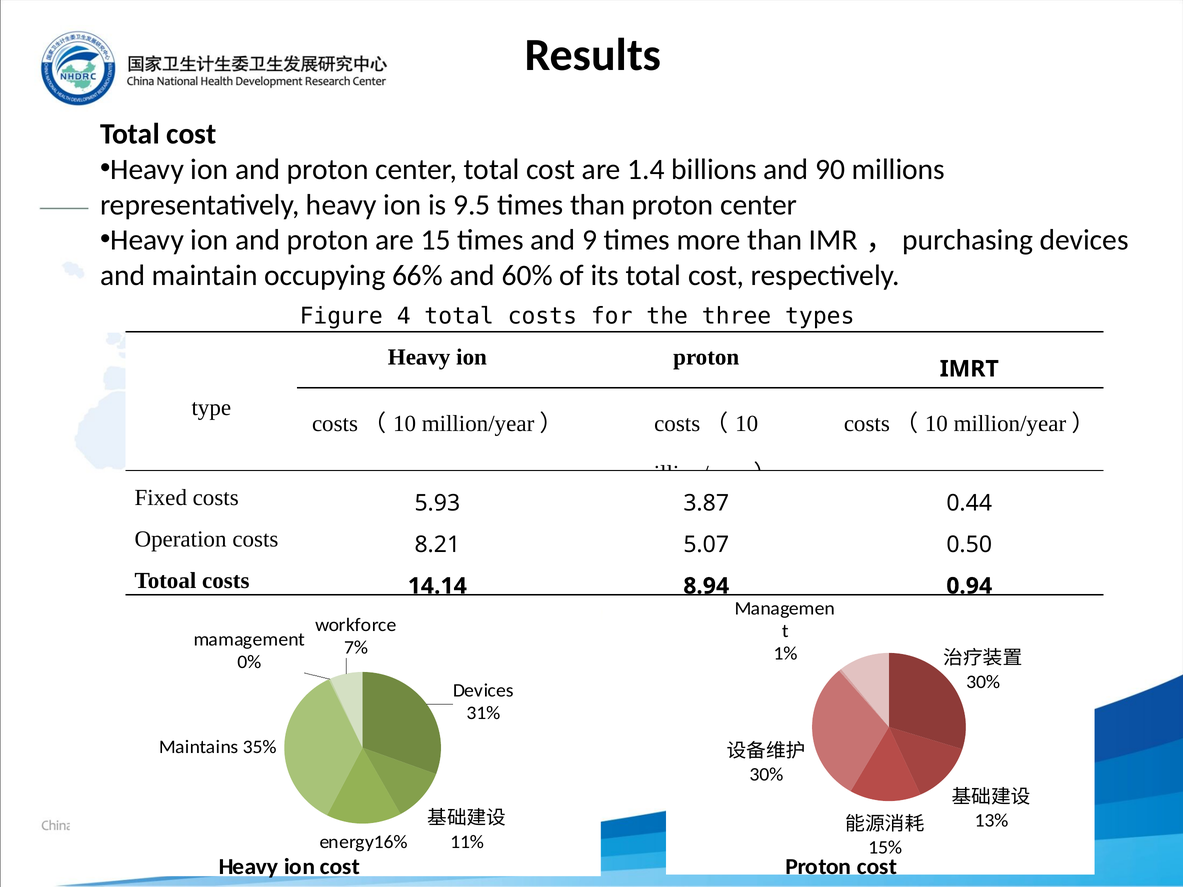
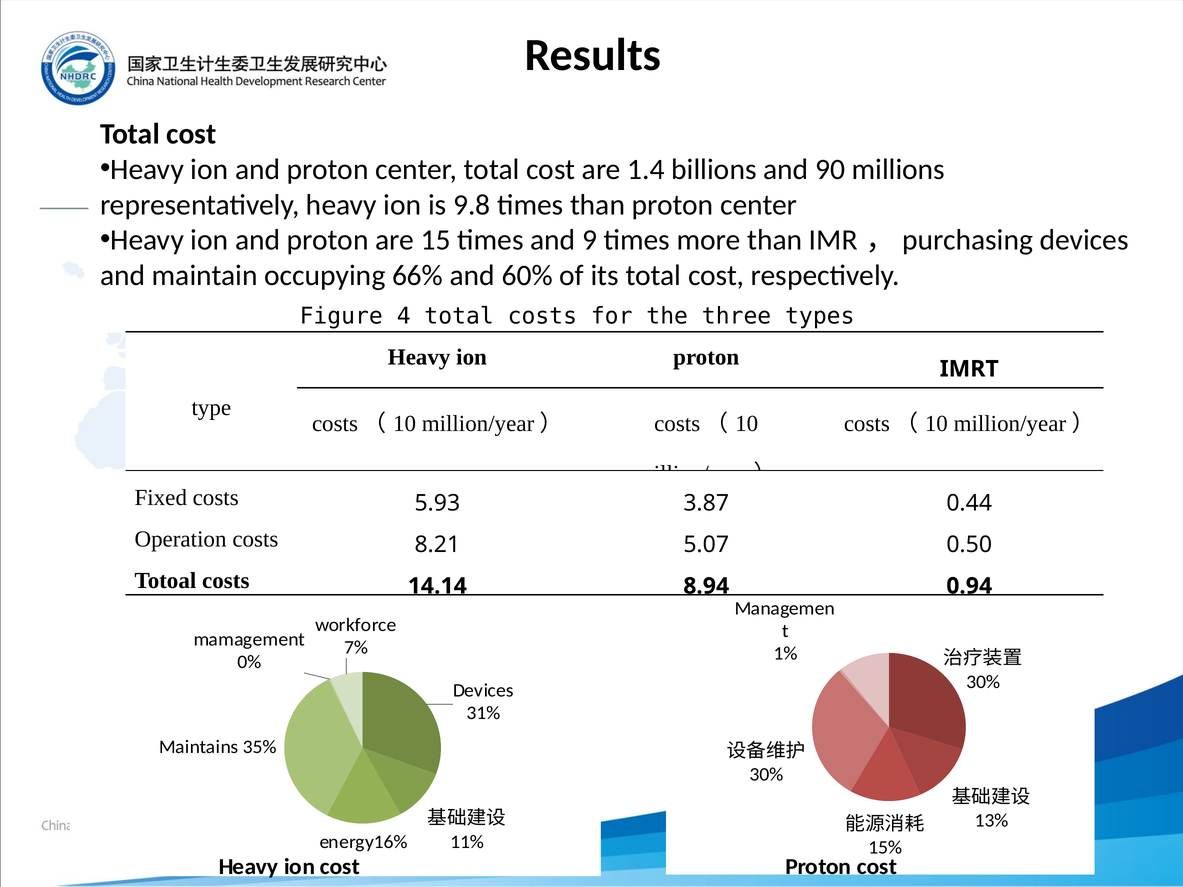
9.5: 9.5 -> 9.8 (472, 205)
